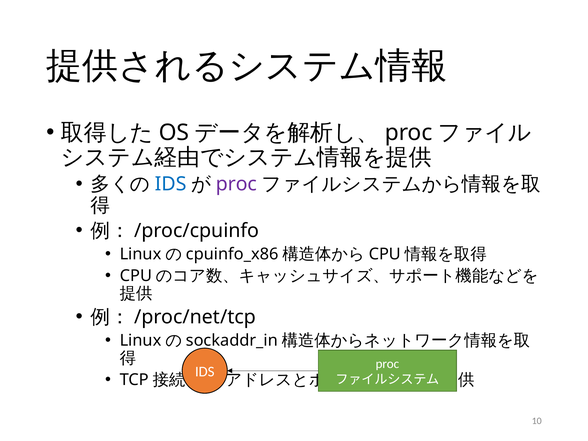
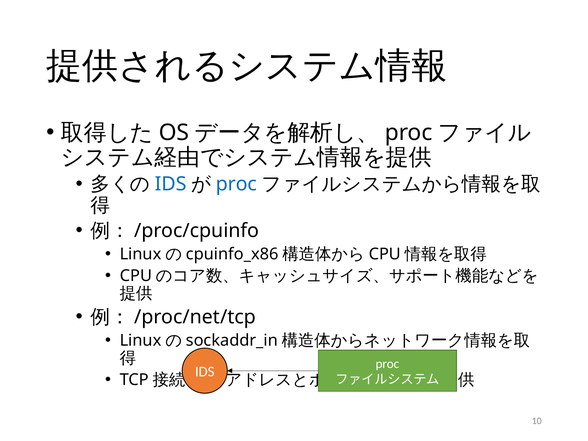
proc colour: purple -> blue (236, 184)
